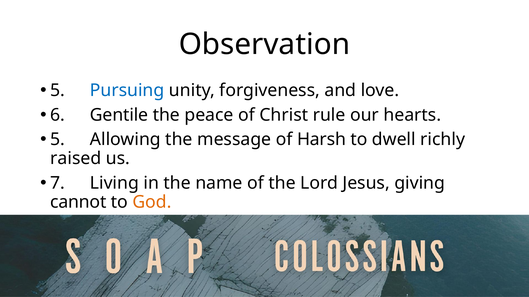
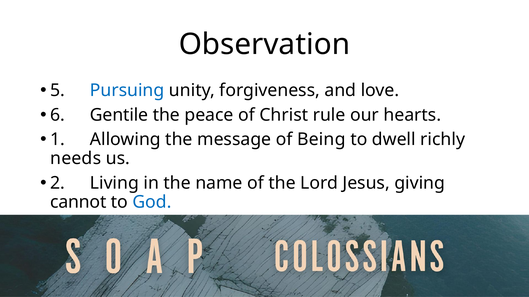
5: 5 -> 1 (58, 140)
Harsh: Harsh -> Being (321, 140)
raised: raised -> needs (76, 159)
7: 7 -> 2 (58, 183)
God colour: orange -> blue (152, 202)
